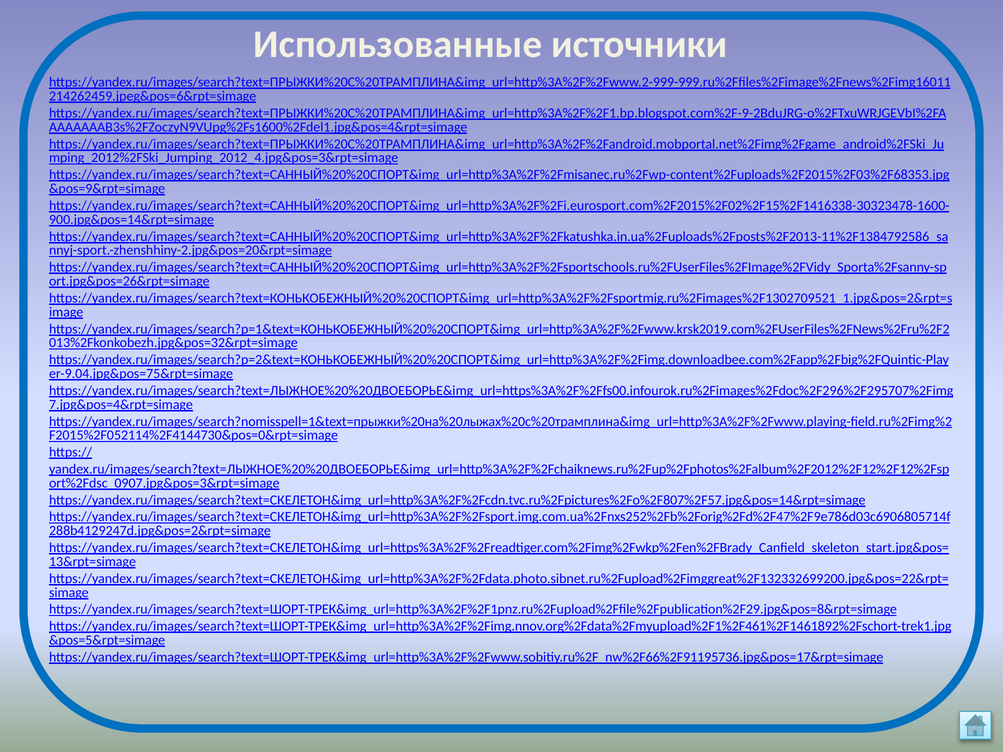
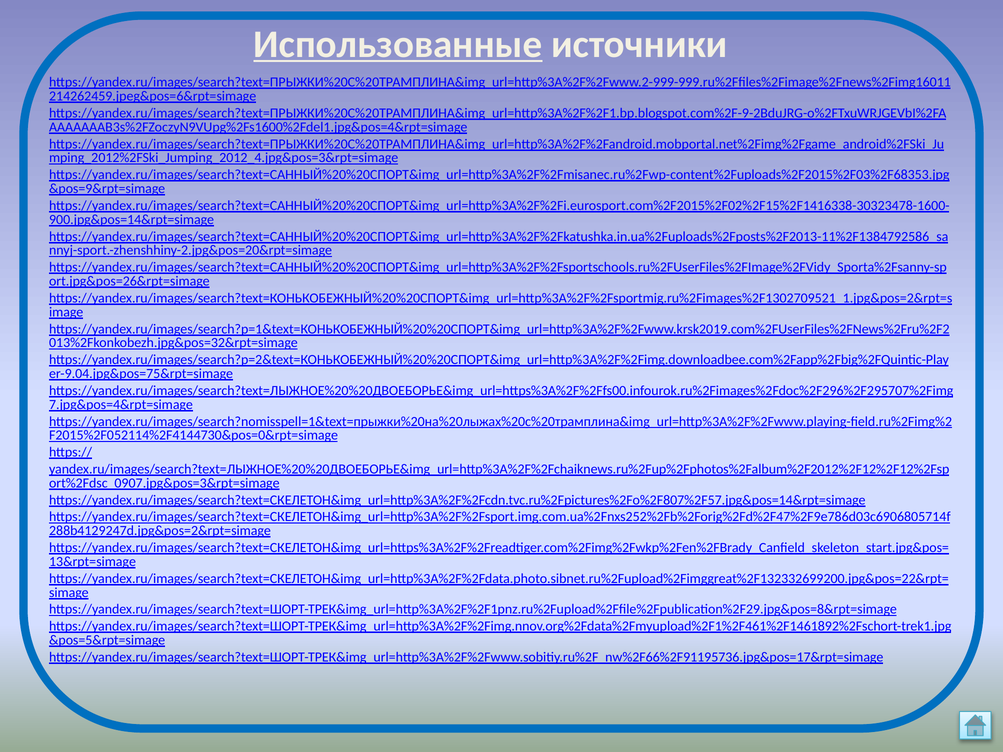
Использованные underline: none -> present (398, 44)
